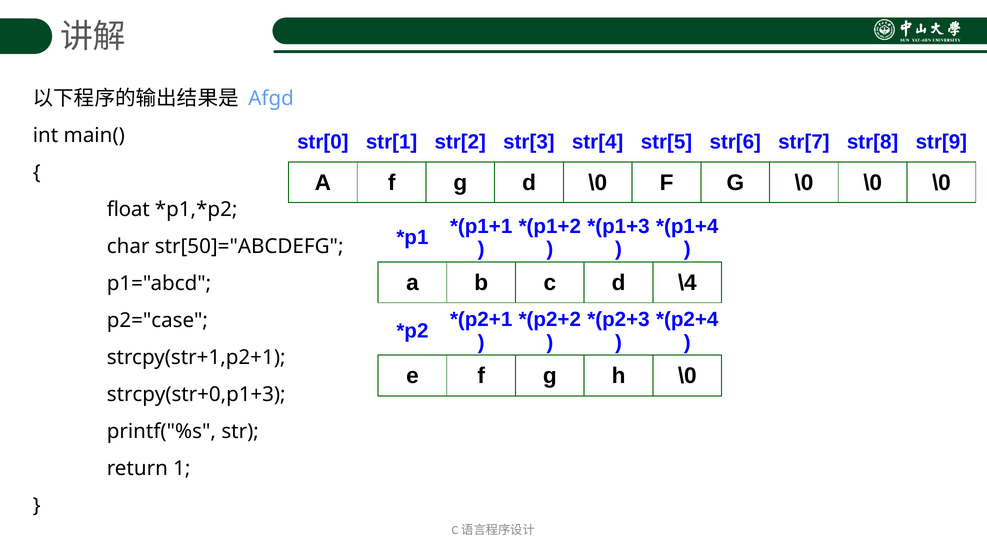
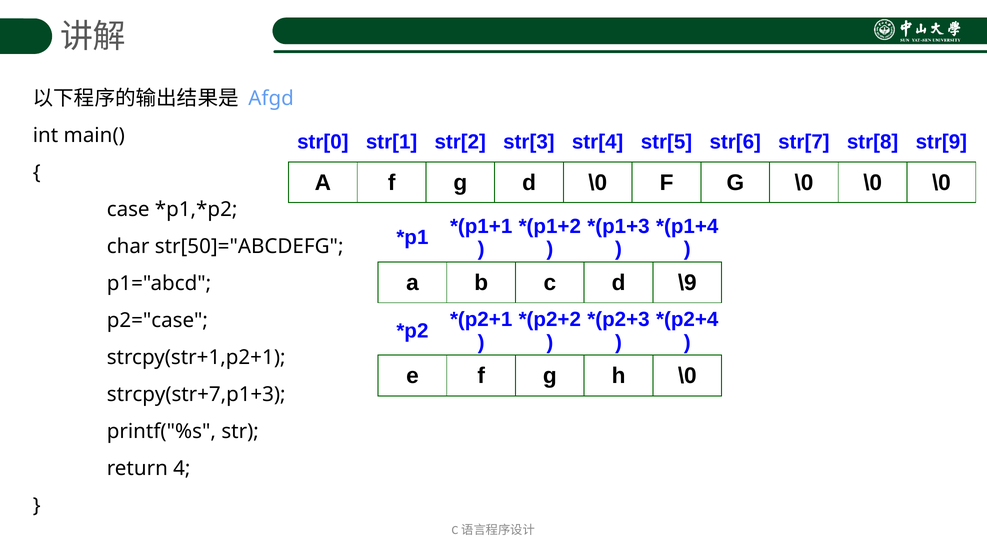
float: float -> case (128, 209)
\4: \4 -> \9 (687, 283)
strcpy(str+0,p1+3: strcpy(str+0,p1+3 -> strcpy(str+7,p1+3 (196, 394)
1: 1 -> 4 (182, 468)
